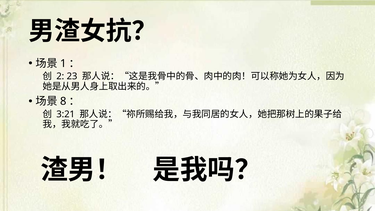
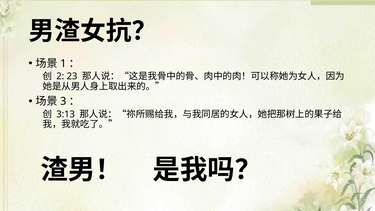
8: 8 -> 3 (63, 101)
3:21: 3:21 -> 3:13 (66, 114)
